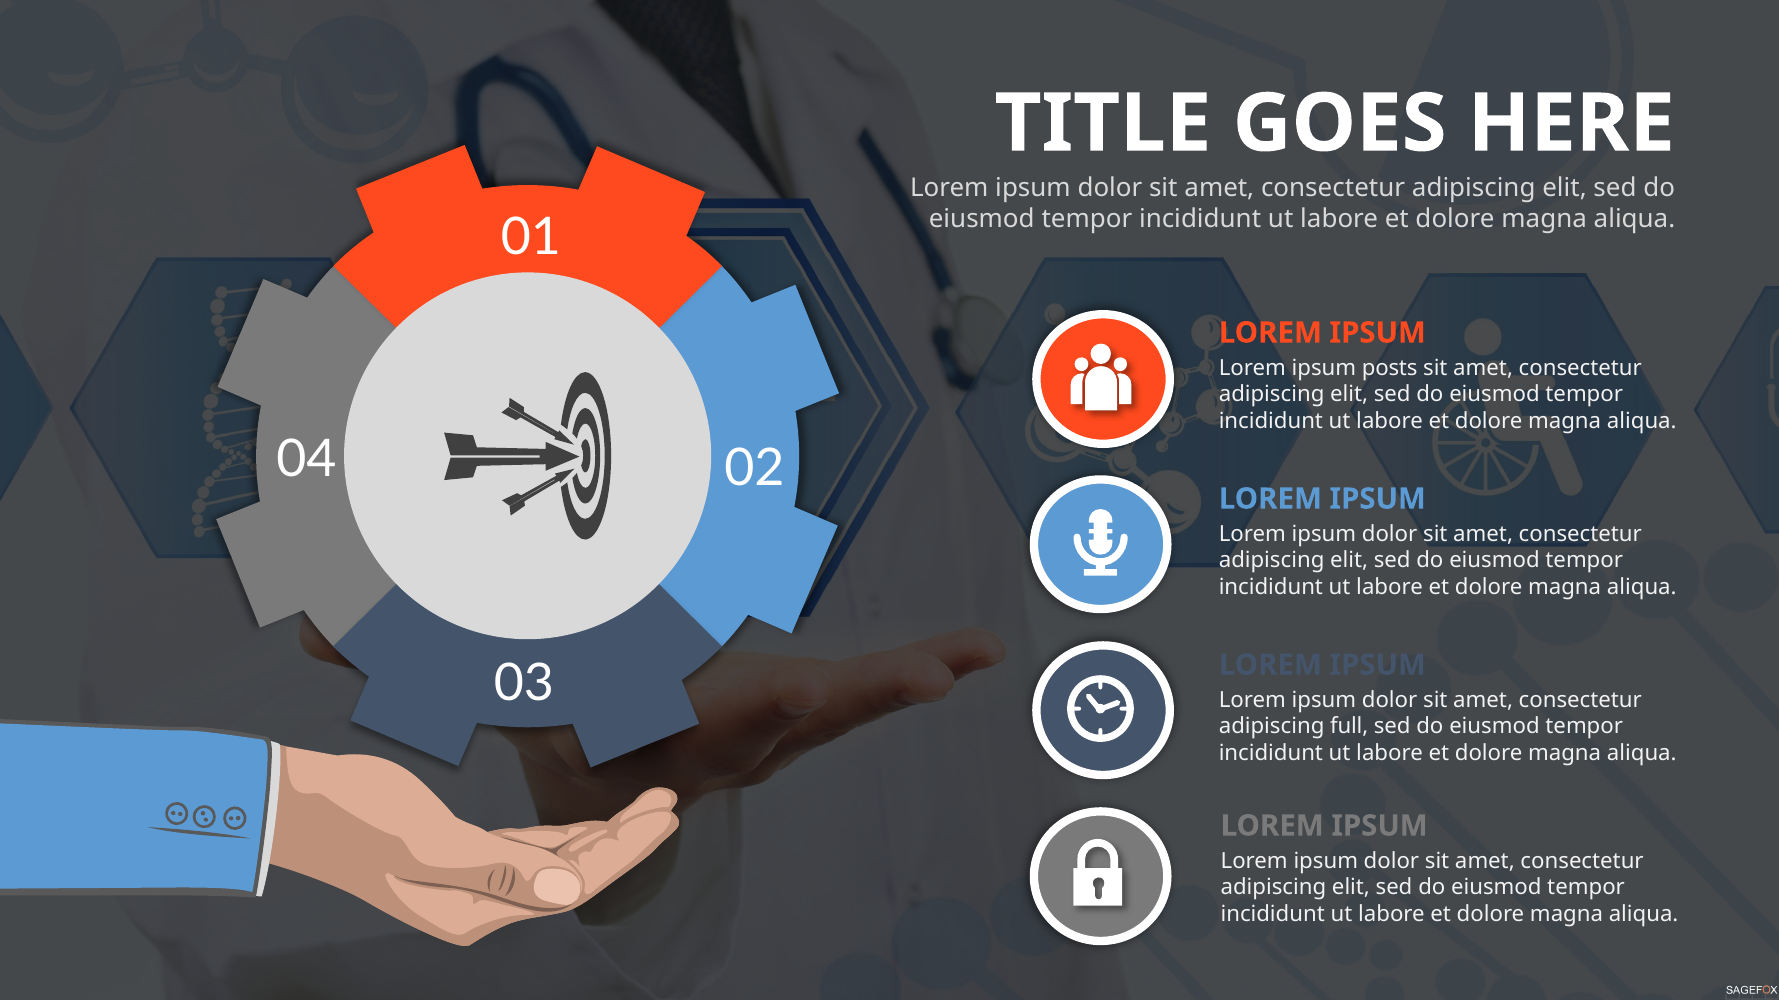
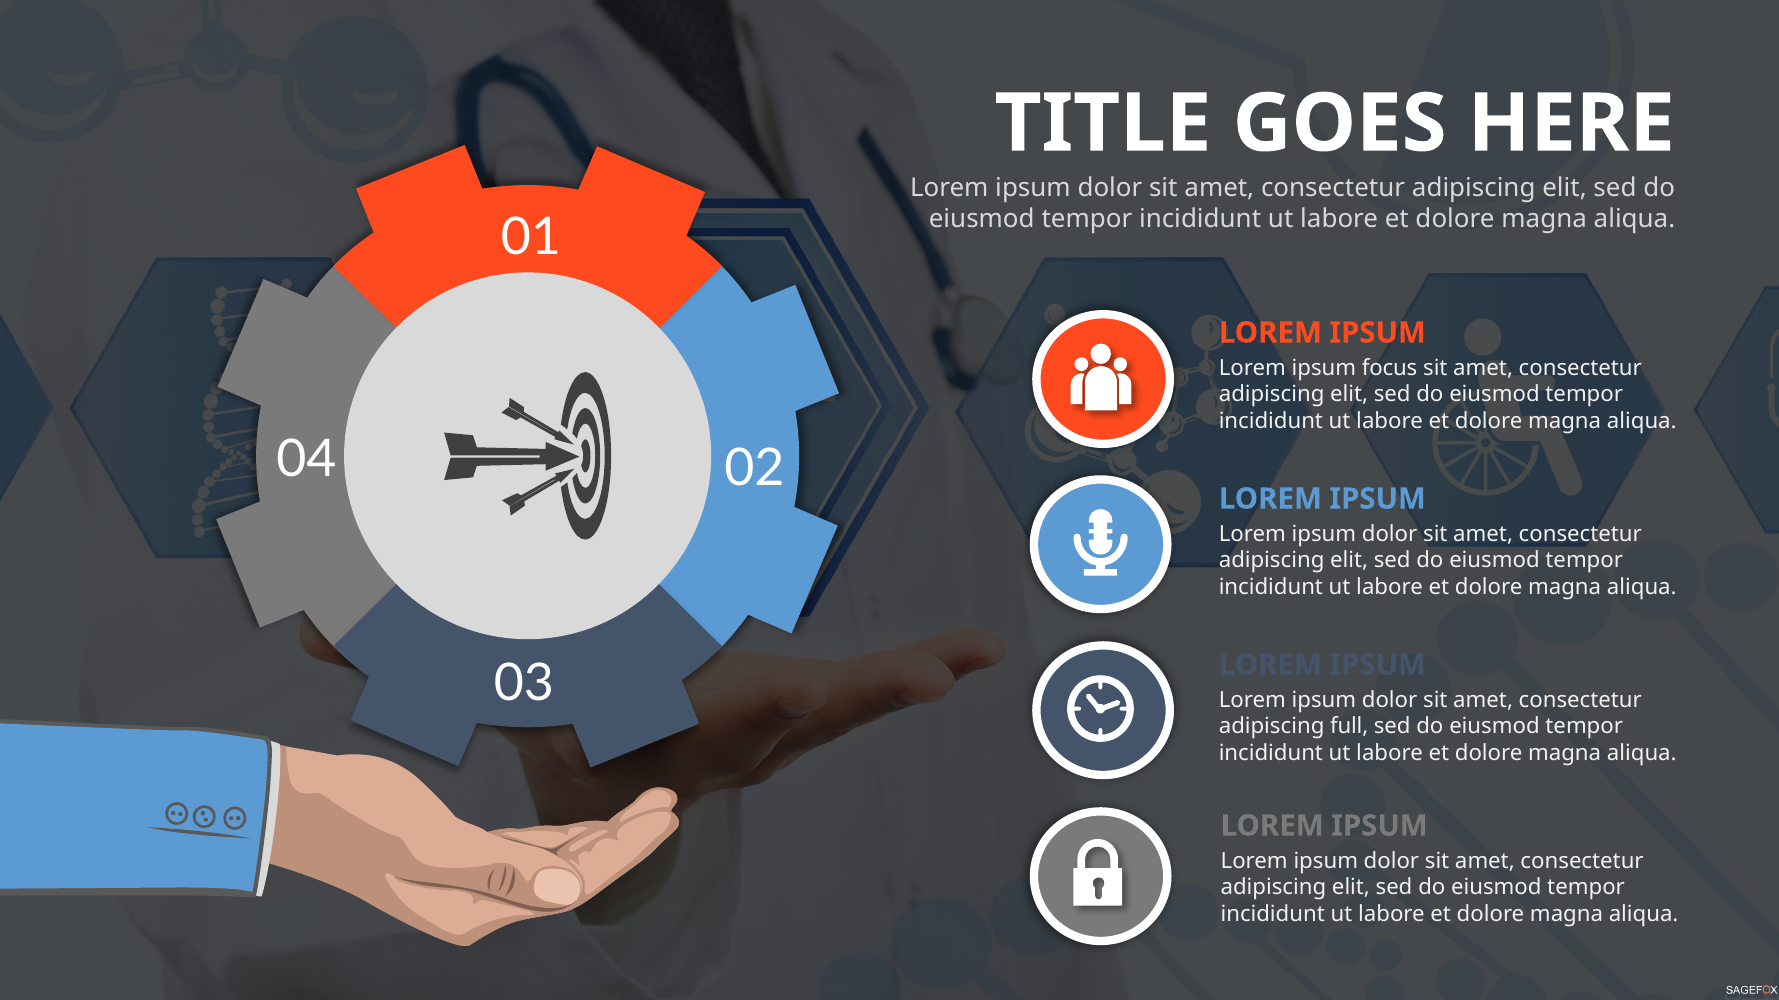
posts: posts -> focus (1390, 368)
